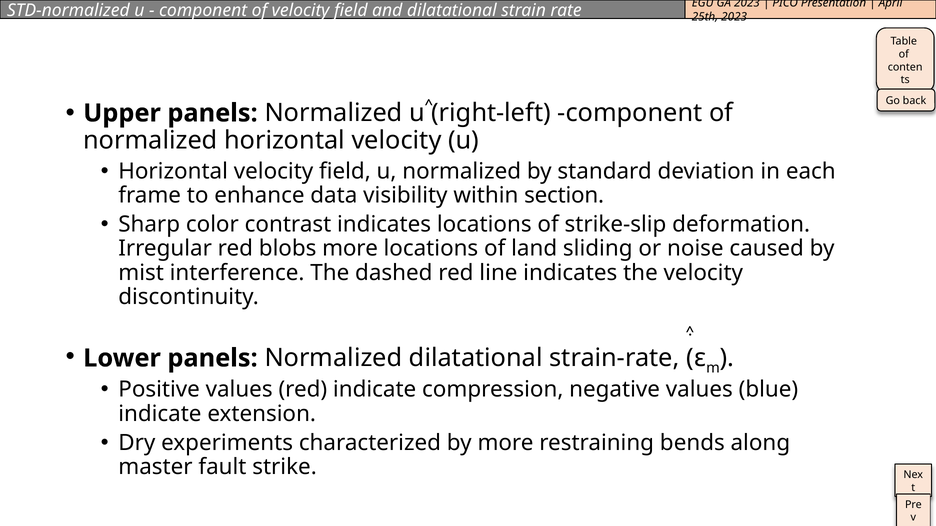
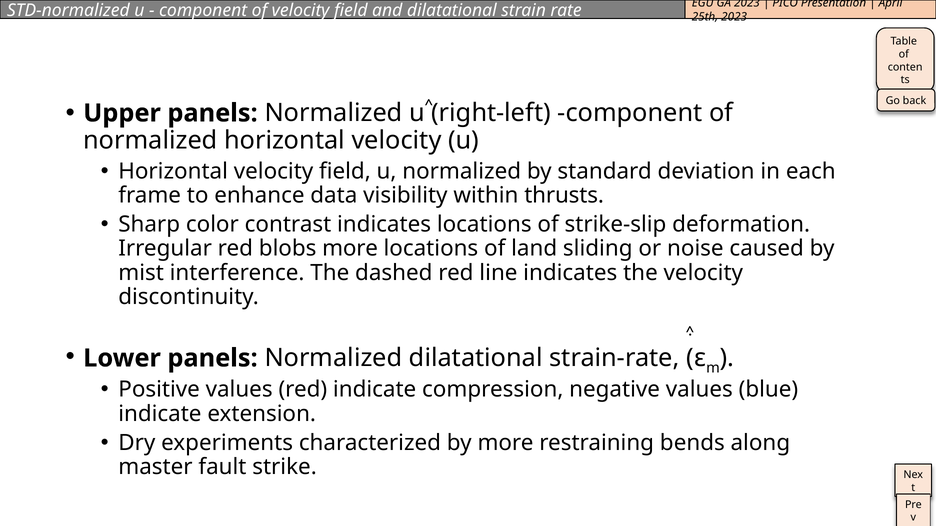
section: section -> thrusts (564, 195)
